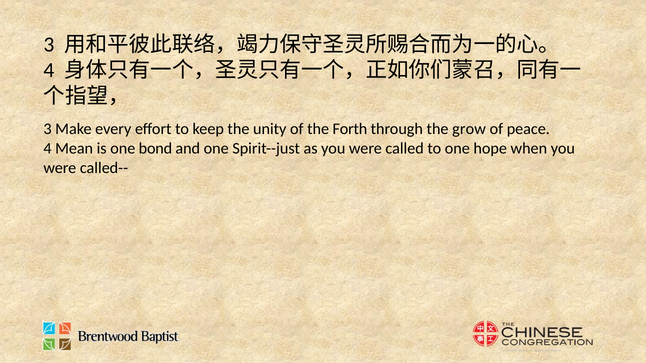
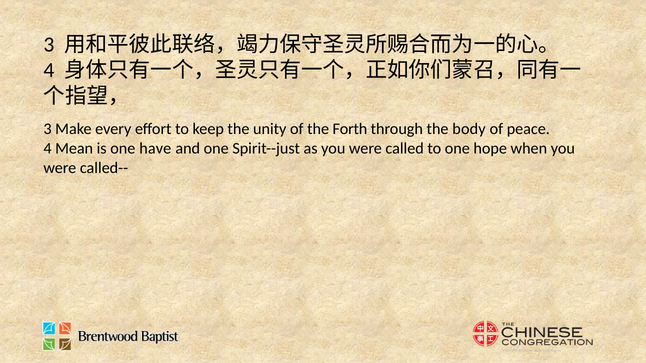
grow: grow -> body (469, 129)
bond: bond -> have (155, 149)
